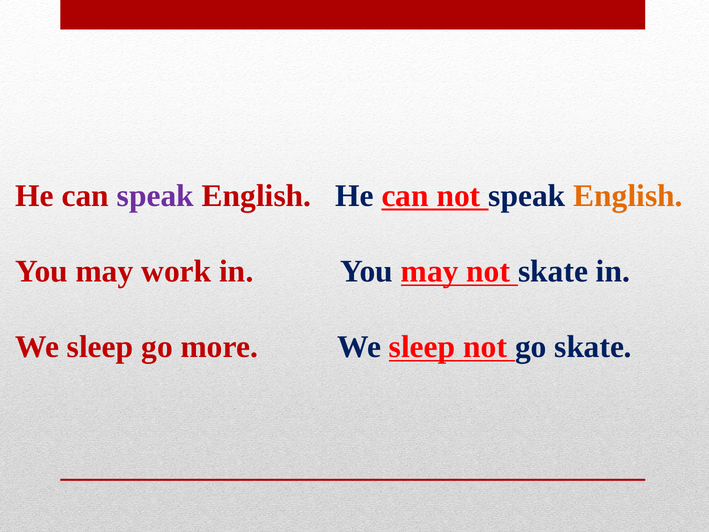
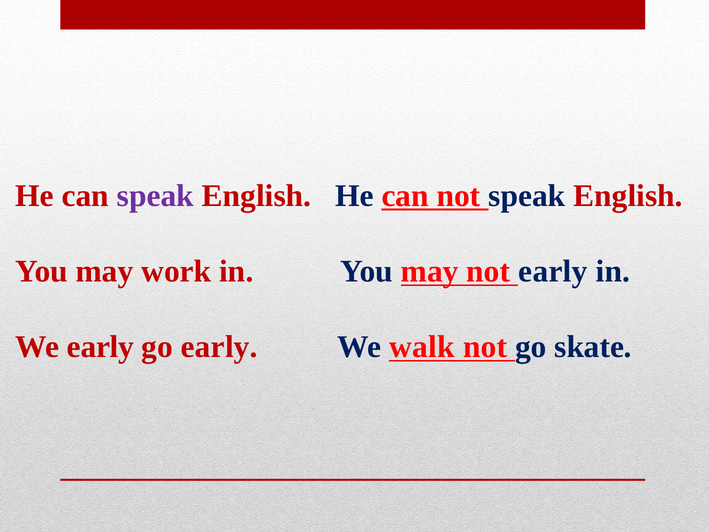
English colour: orange -> red (628, 196)
not skate: skate -> early (553, 271)
sleep: sleep -> early (100, 347)
go more: more -> early (219, 347)
sleep: sleep -> walk (422, 347)
